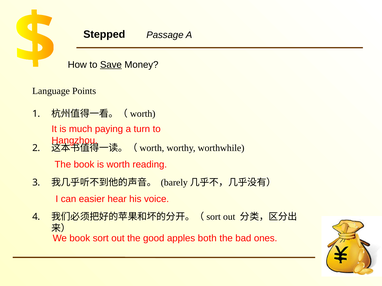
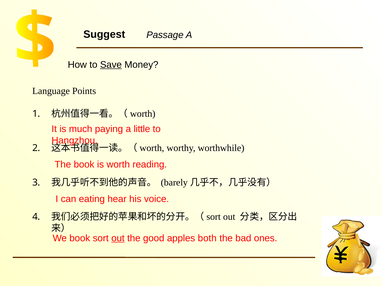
Stepped: Stepped -> Suggest (104, 34)
turn: turn -> little (142, 129)
easier: easier -> eating (92, 199)
out underline: none -> present (118, 239)
